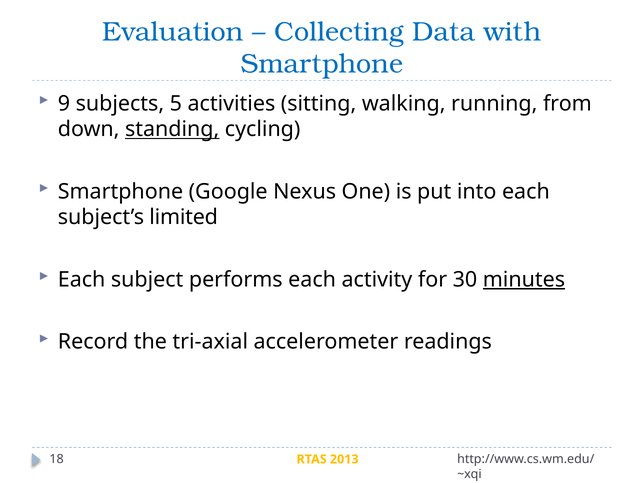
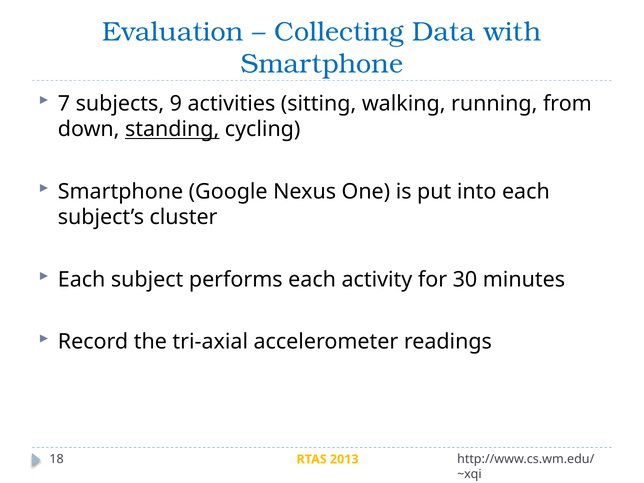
9: 9 -> 7 (64, 103)
5: 5 -> 9 (176, 103)
limited: limited -> cluster (184, 217)
minutes underline: present -> none (524, 279)
